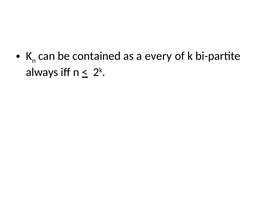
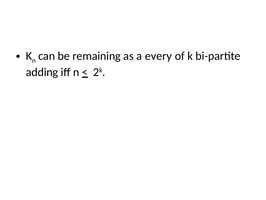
contained: contained -> remaining (97, 56)
always: always -> adding (42, 72)
